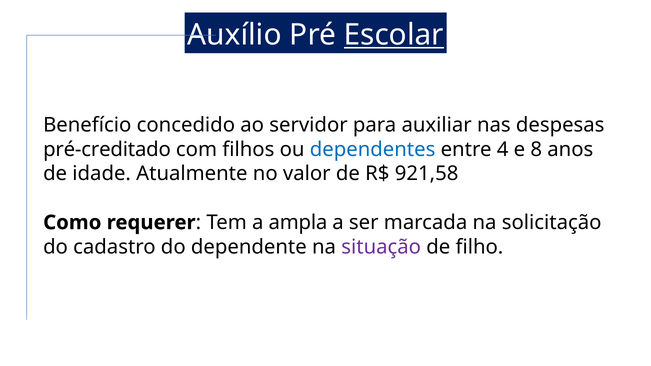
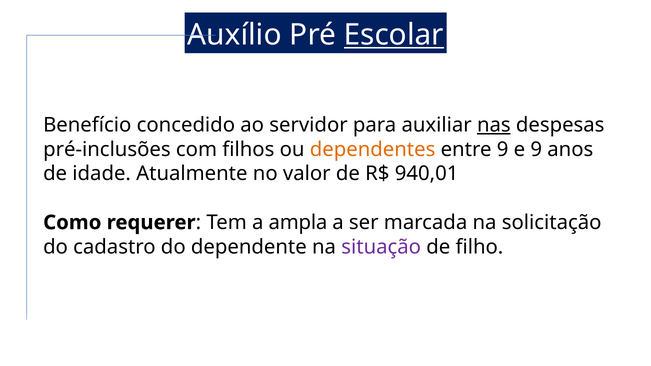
nas underline: none -> present (494, 125)
pré-creditado: pré-creditado -> pré-inclusões (107, 149)
dependentes colour: blue -> orange (373, 149)
entre 4: 4 -> 9 (503, 149)
e 8: 8 -> 9 (536, 149)
921,58: 921,58 -> 940,01 (427, 174)
